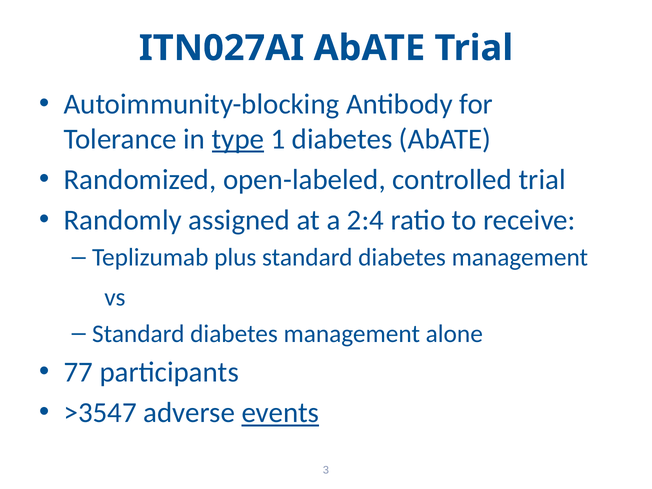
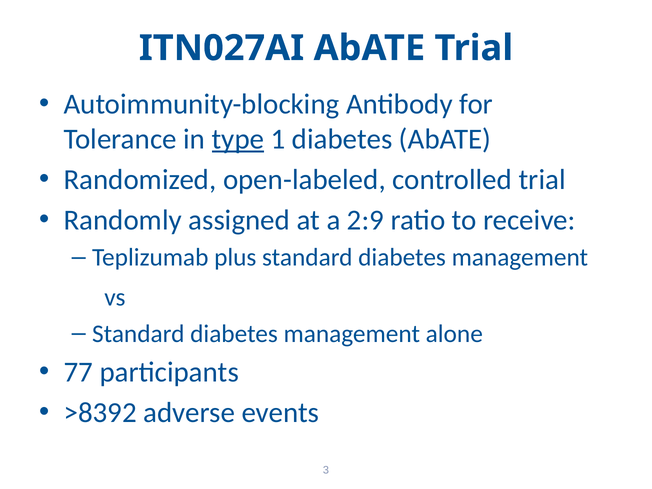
2:4: 2:4 -> 2:9 (366, 220)
>3547: >3547 -> >8392 (100, 413)
events underline: present -> none (280, 413)
